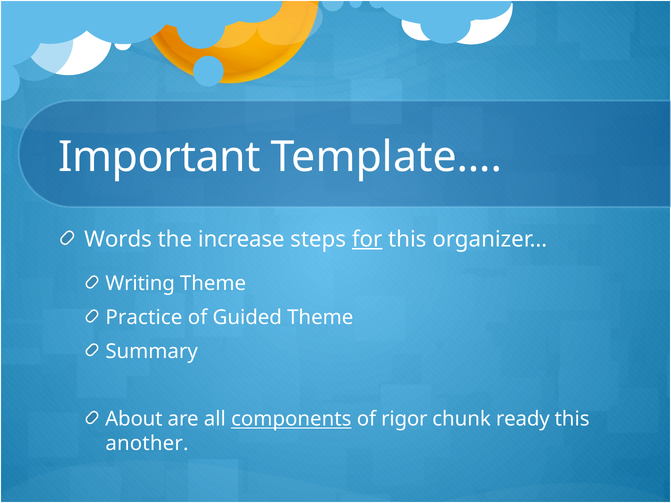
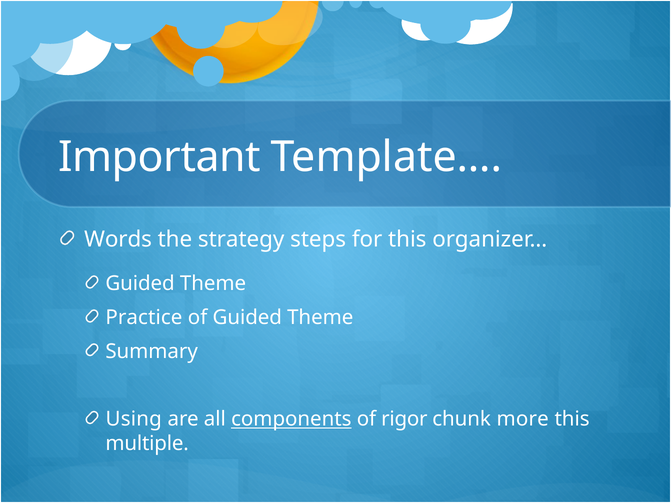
increase: increase -> strategy (241, 239)
for underline: present -> none (367, 239)
Writing: Writing -> Guided (140, 284)
About: About -> Using (134, 419)
ready: ready -> more (523, 419)
another: another -> multiple (147, 444)
